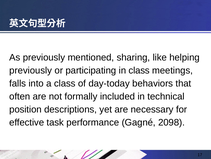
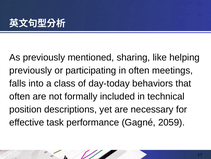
in class: class -> often (139, 70)
2098: 2098 -> 2059 (171, 122)
